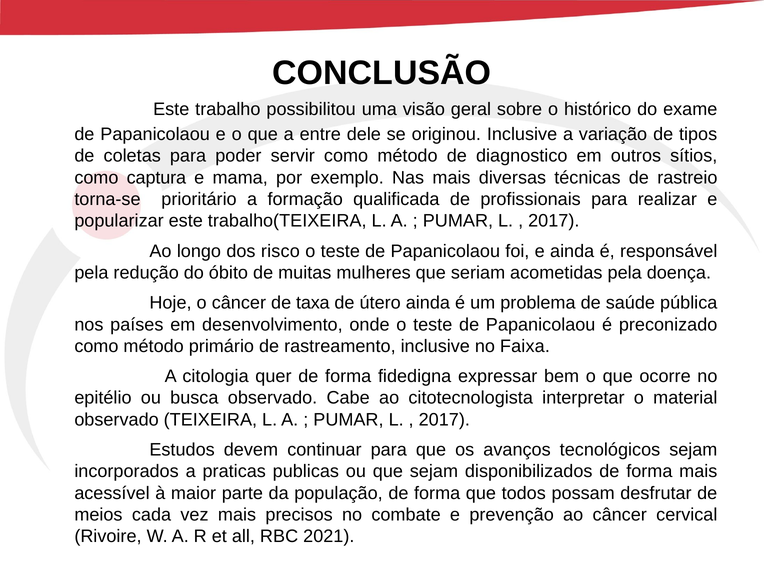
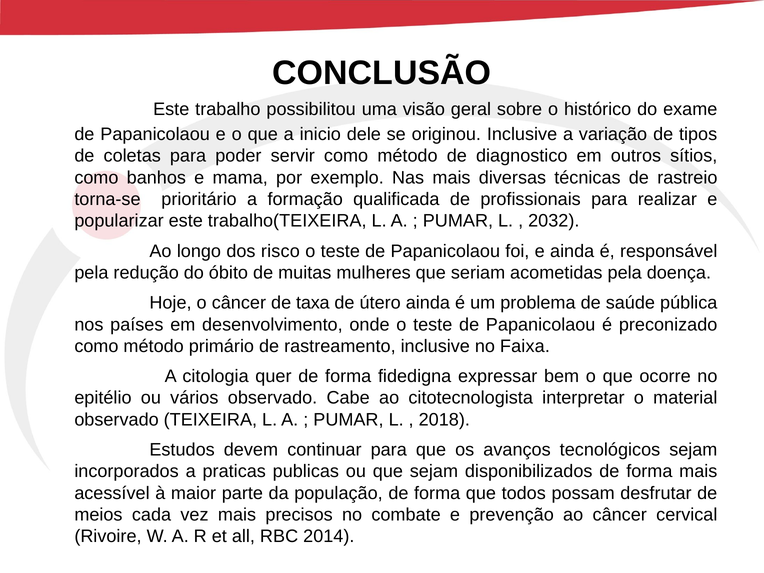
entre: entre -> inicio (320, 134)
captura: captura -> banhos (156, 178)
2017: 2017 -> 2032 (554, 221)
busca: busca -> vários (194, 398)
2017: 2017 -> 2018 (444, 420)
2021: 2021 -> 2014 (329, 536)
